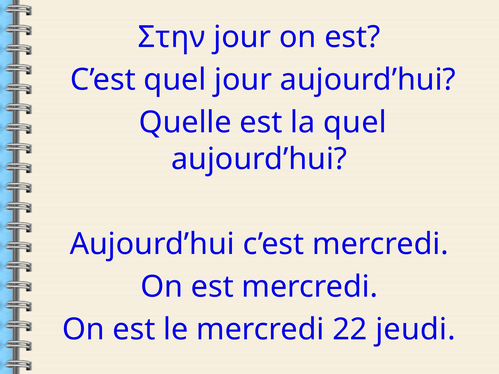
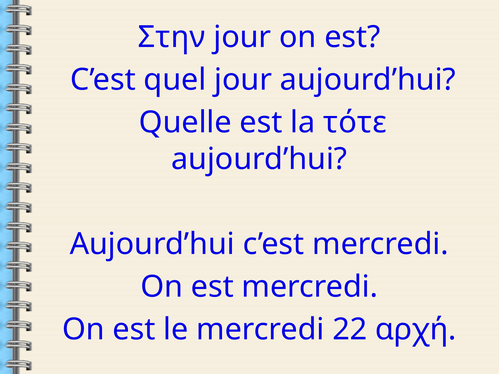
la quel: quel -> τότε (355, 122)
jeudi: jeudi -> αρχή (416, 330)
